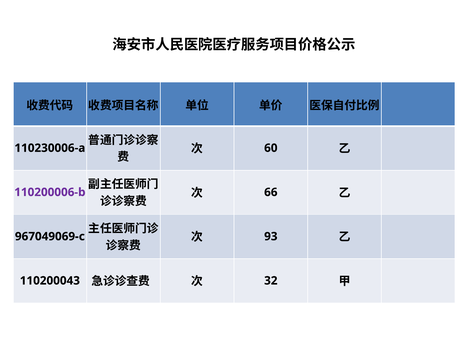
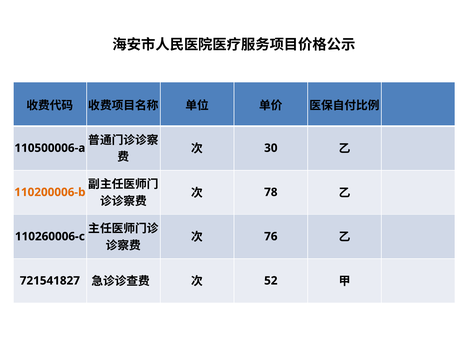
60: 60 -> 30 (271, 148)
110230006-a: 110230006-a -> 110500006-a (50, 148)
66: 66 -> 78 (271, 192)
110200006-b colour: purple -> orange (50, 192)
93: 93 -> 76 (271, 236)
967049069-c: 967049069-c -> 110260006-c (50, 236)
110200043: 110200043 -> 721541827 (50, 281)
32: 32 -> 52 (271, 281)
